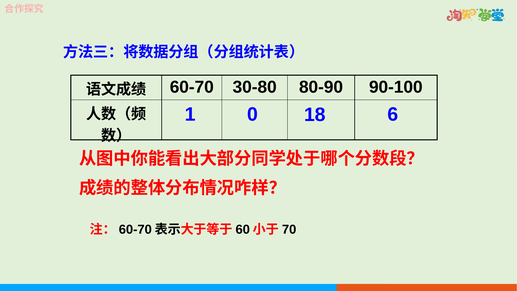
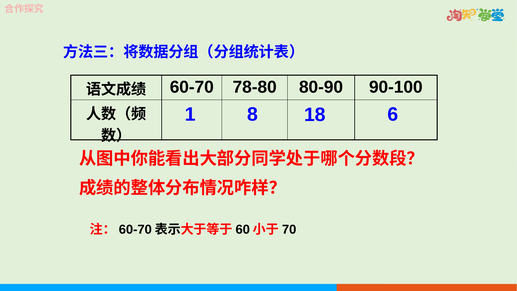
30-80: 30-80 -> 78-80 (255, 87)
0: 0 -> 8 (252, 115)
